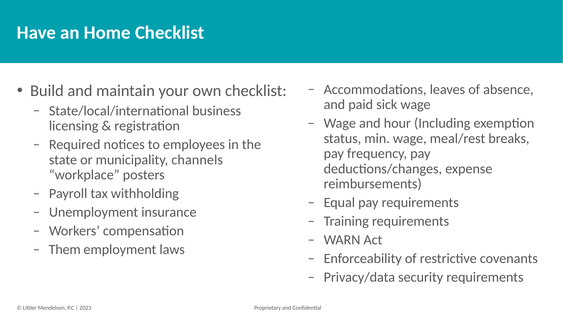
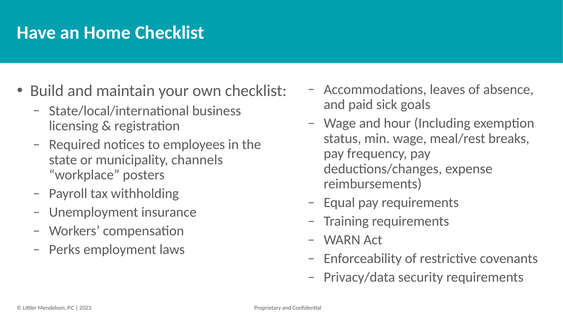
sick wage: wage -> goals (415, 105)
Them: Them -> Perks (65, 250)
